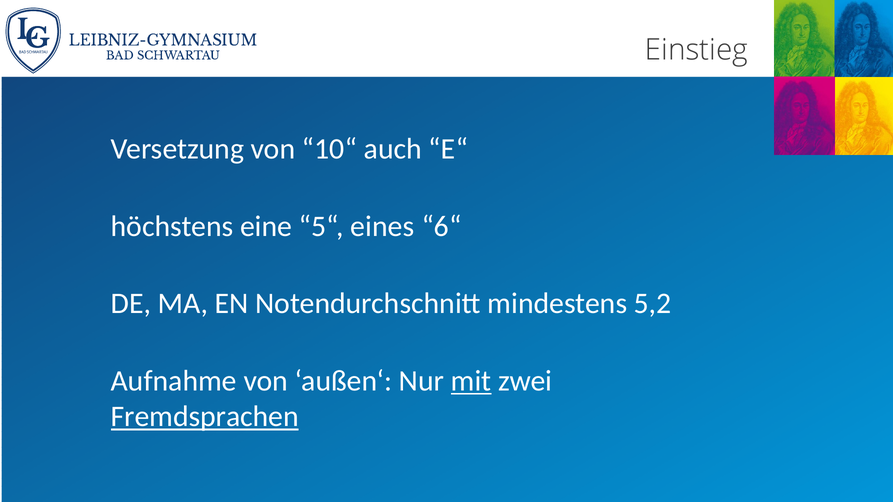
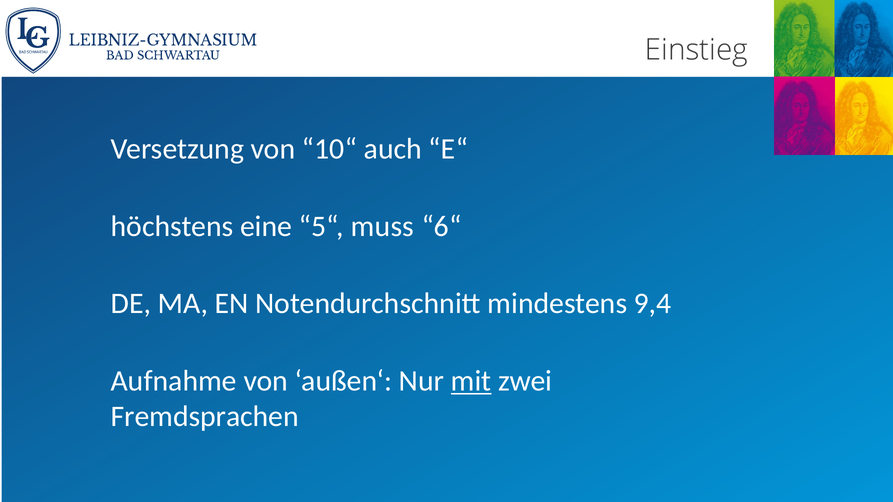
eines: eines -> muss (382, 226)
5,2: 5,2 -> 9,4 (653, 304)
Fremdsprachen underline: present -> none (205, 417)
